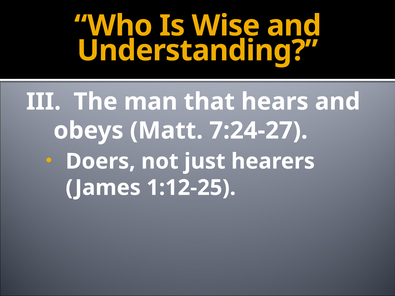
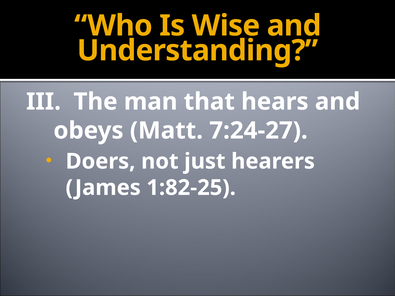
1:12-25: 1:12-25 -> 1:82-25 (191, 188)
